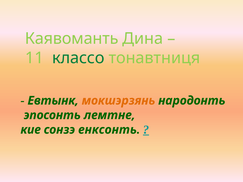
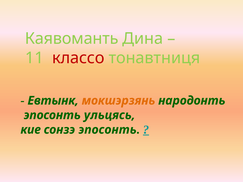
классо colour: green -> red (78, 58)
лемтне: лемтне -> ульцясь (109, 115)
сонзэ енксонть: енксонть -> эпосонть (107, 130)
